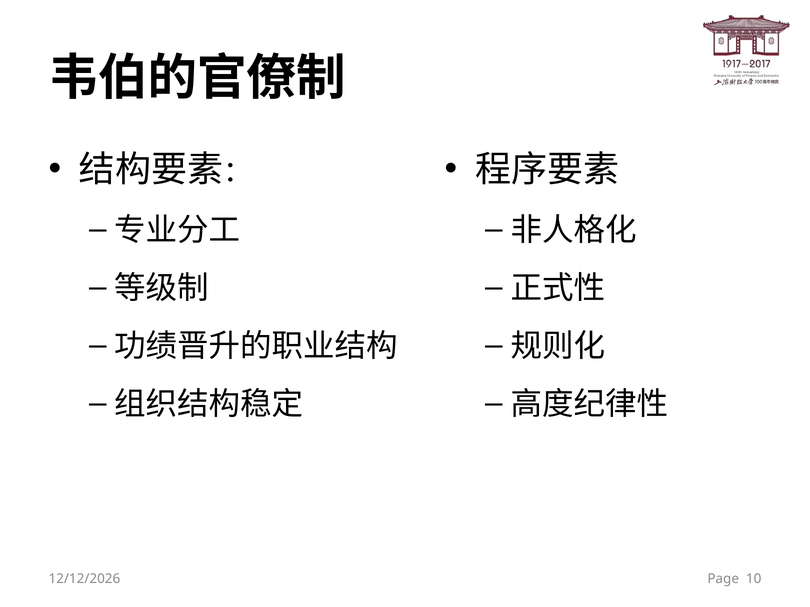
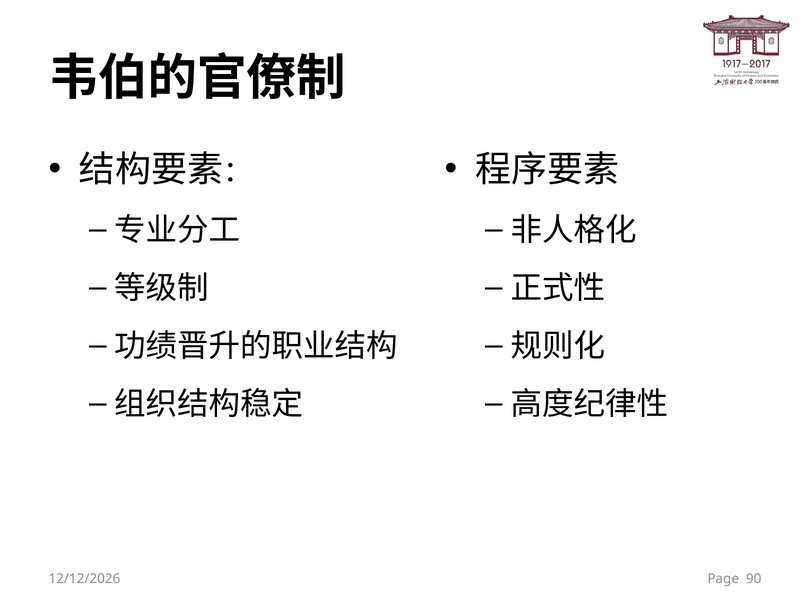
10: 10 -> 90 (754, 579)
